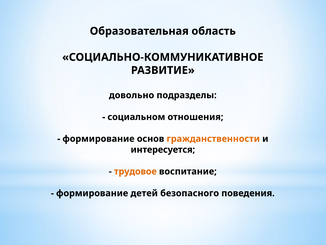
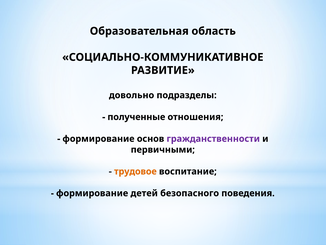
социальном: социальном -> полученные (136, 117)
гражданственности colour: orange -> purple (213, 139)
интересуется: интересуется -> первичными (163, 149)
